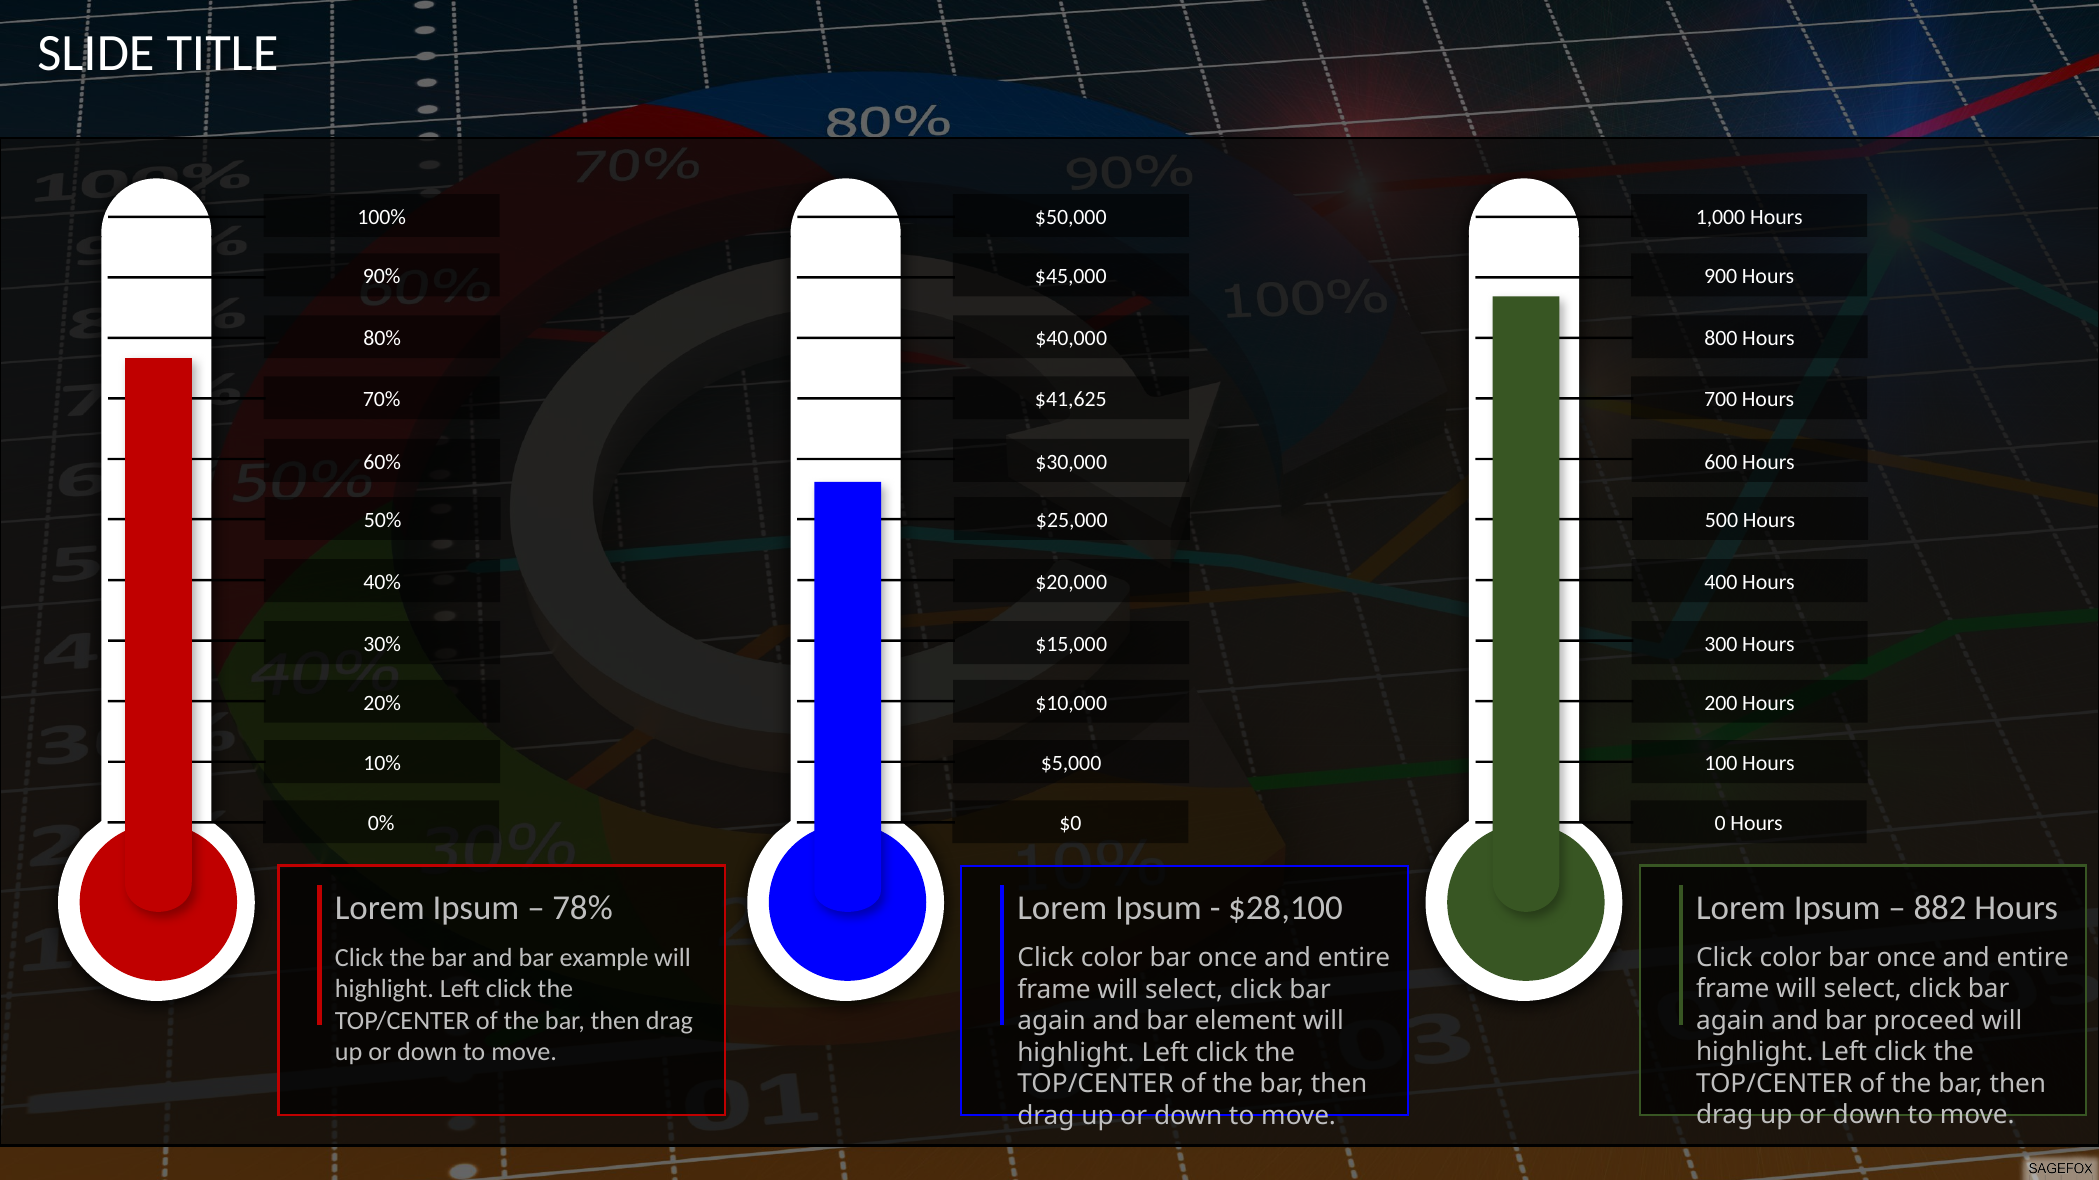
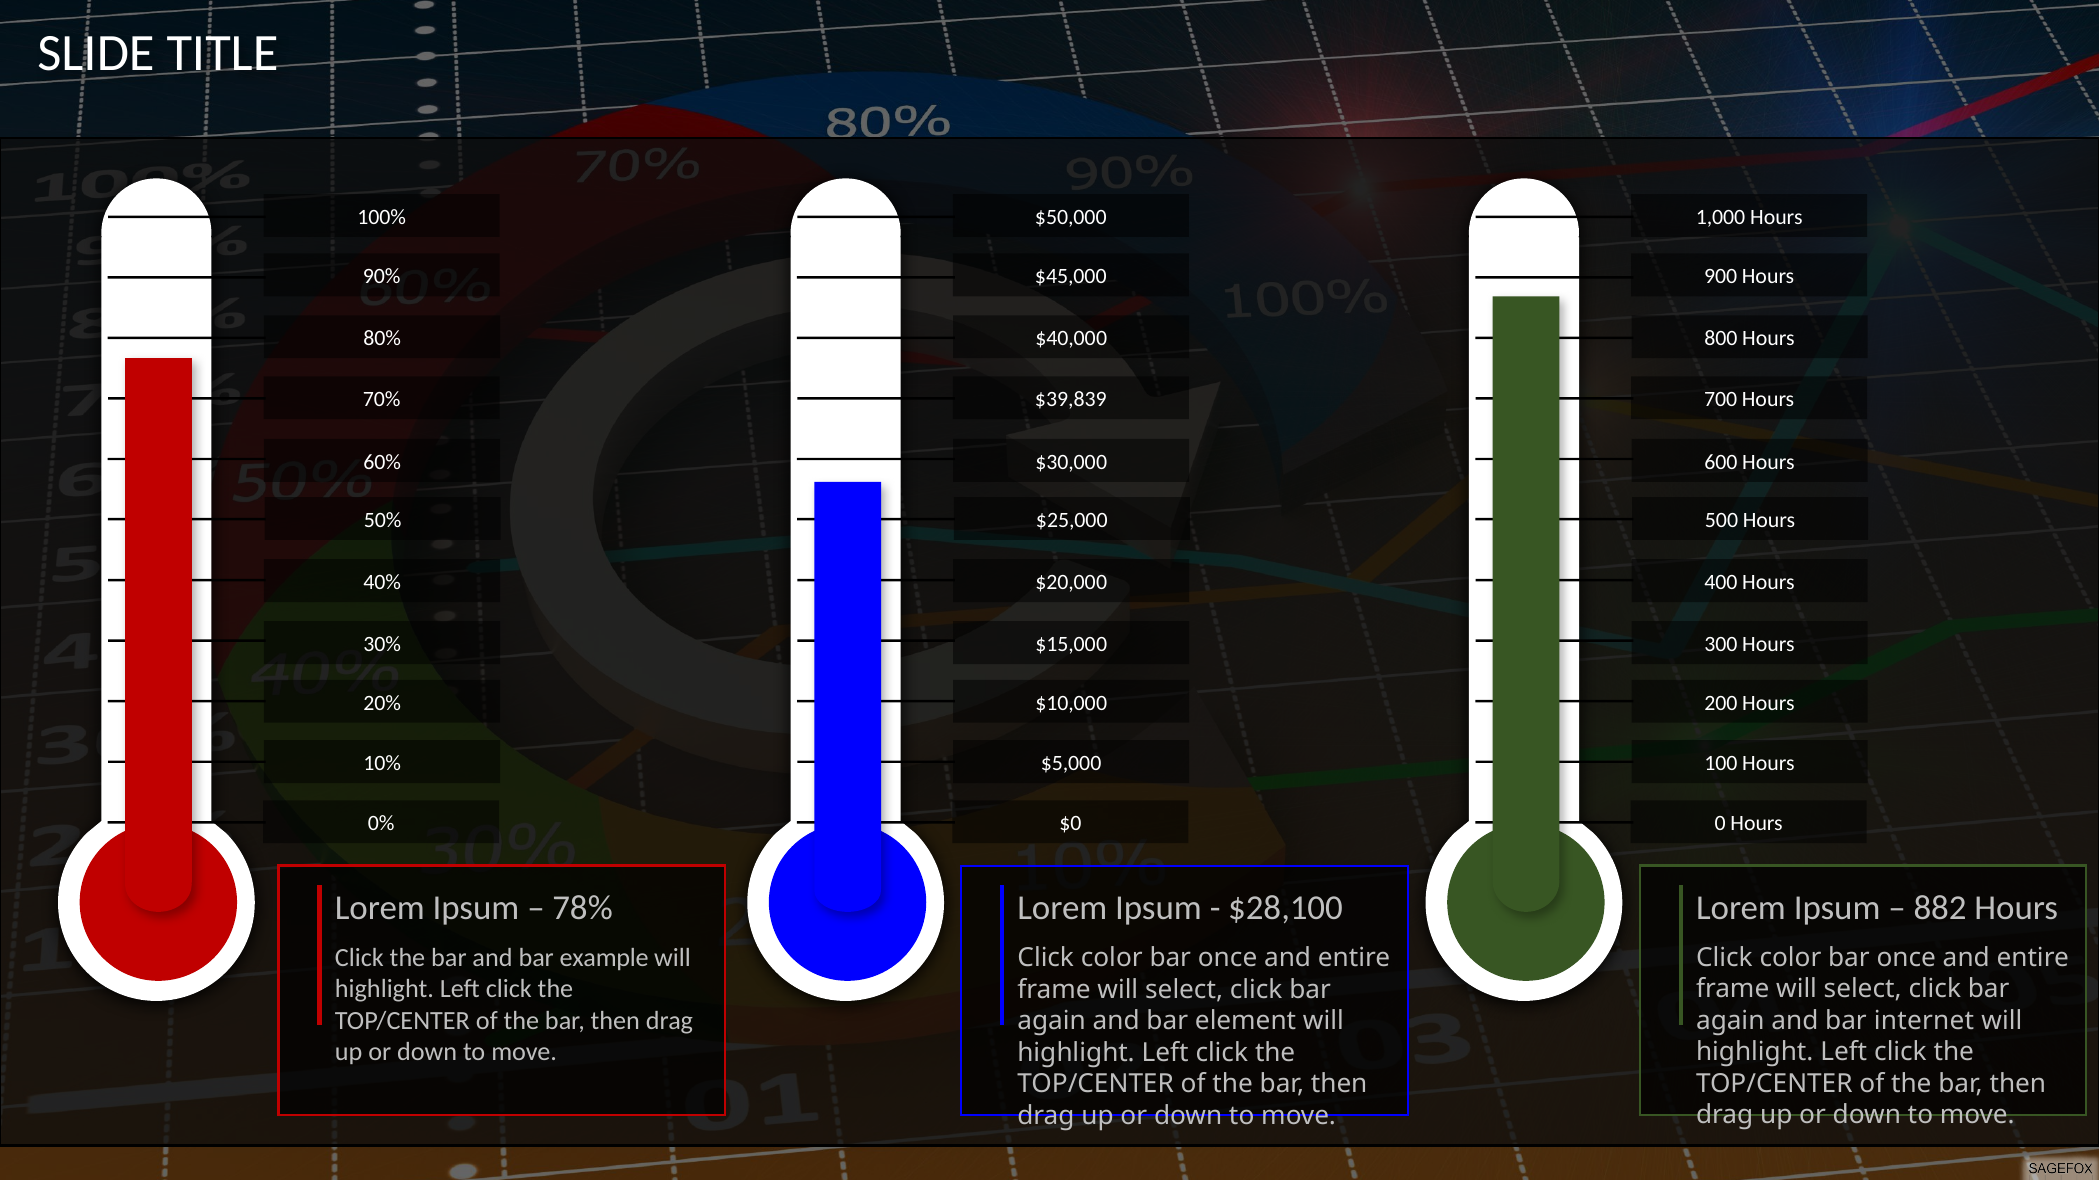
$41,625: $41,625 -> $39,839 (1071, 400)
proceed: proceed -> internet (1924, 1021)
